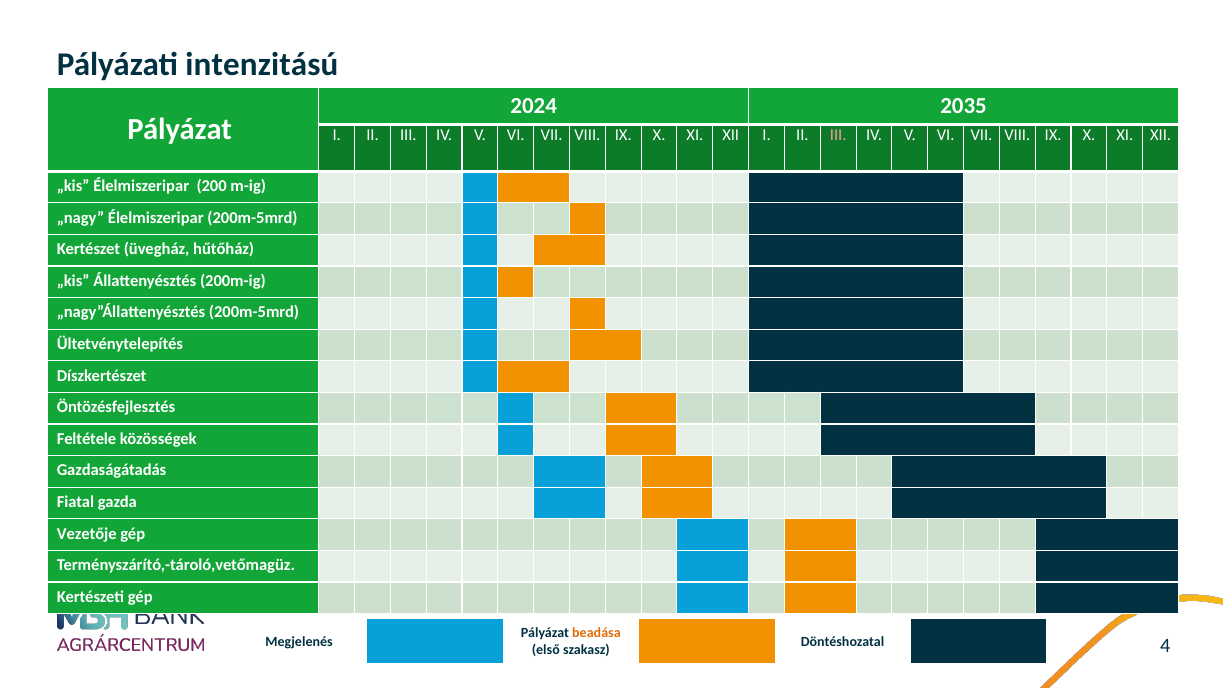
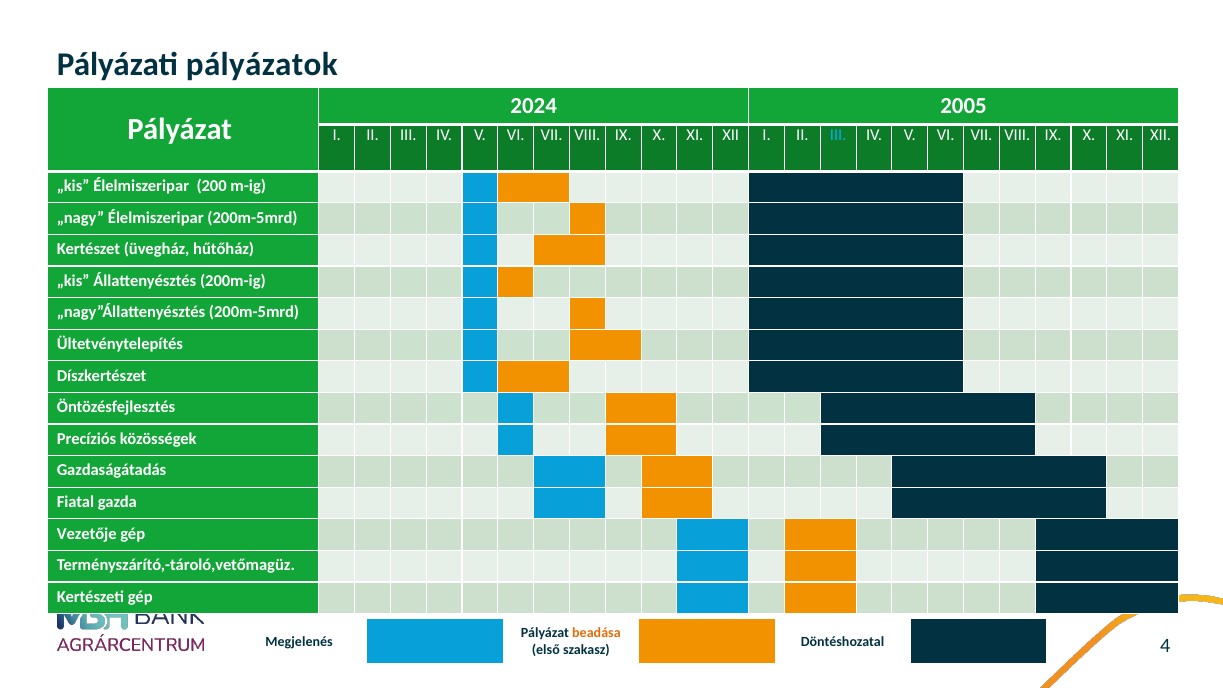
intenzitású: intenzitású -> pályázatok (262, 64)
2035: 2035 -> 2005 (964, 106)
III colour: pink -> light blue (838, 135)
Feltétele: Feltétele -> Precíziós (87, 439)
